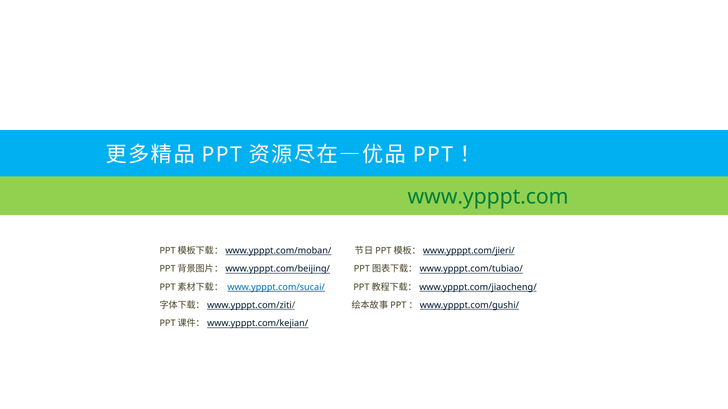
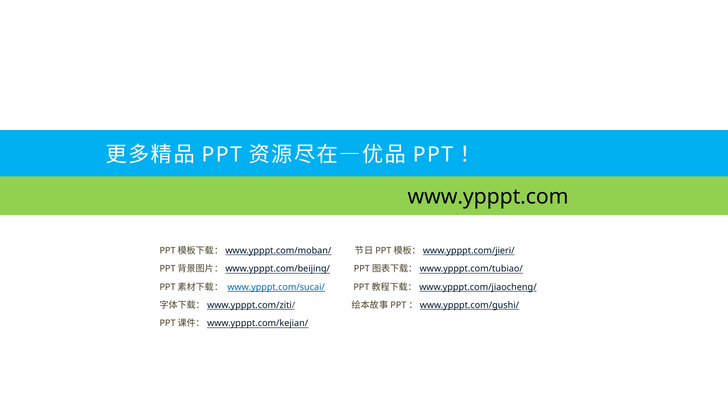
www.ypppt.com colour: green -> black (488, 197)
